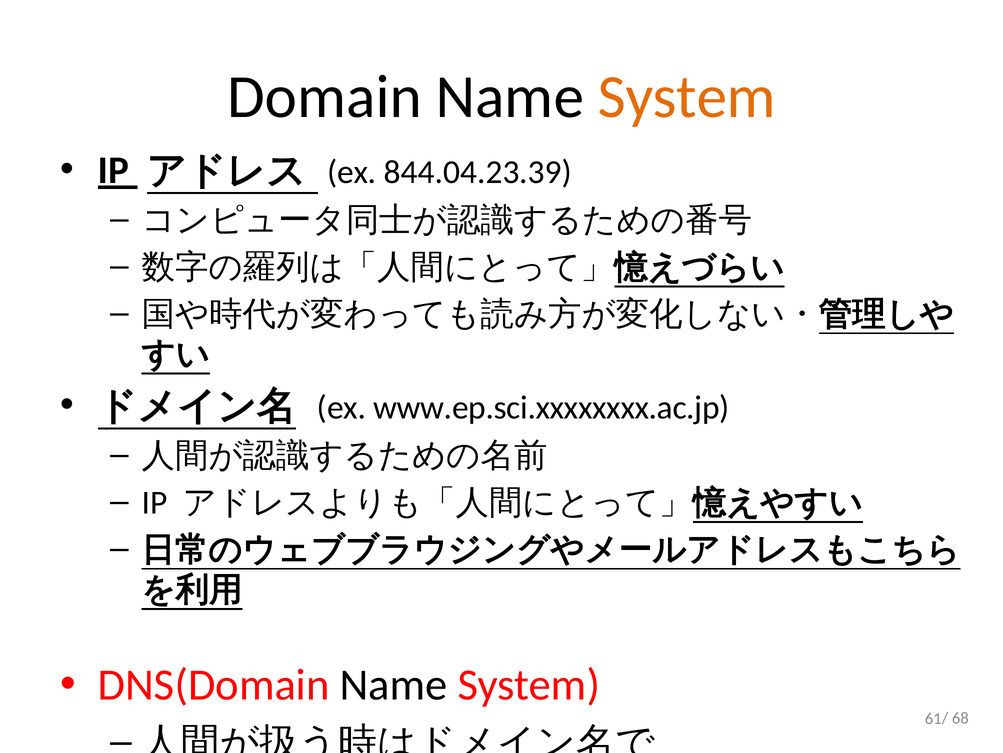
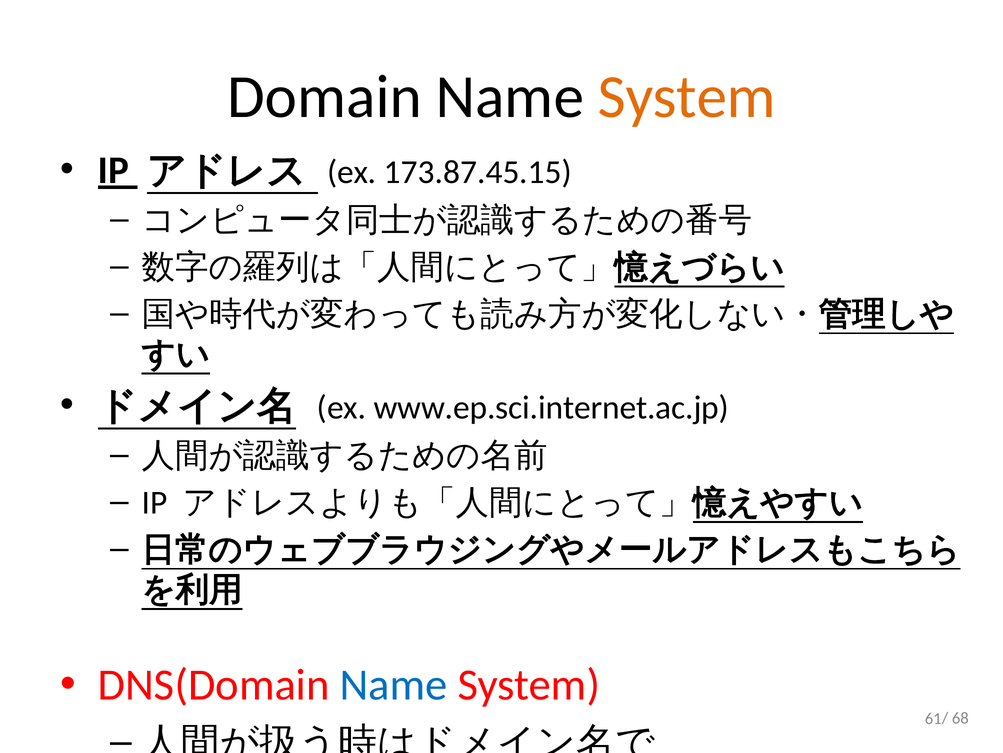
844.04.23.39: 844.04.23.39 -> 173.87.45.15 (478, 172)
www.ep.sci.xxxxxxxx.ac.jp: www.ep.sci.xxxxxxxx.ac.jp -> www.ep.sci.internet.ac.jp (551, 407)
Name colour: black -> blue (394, 684)
